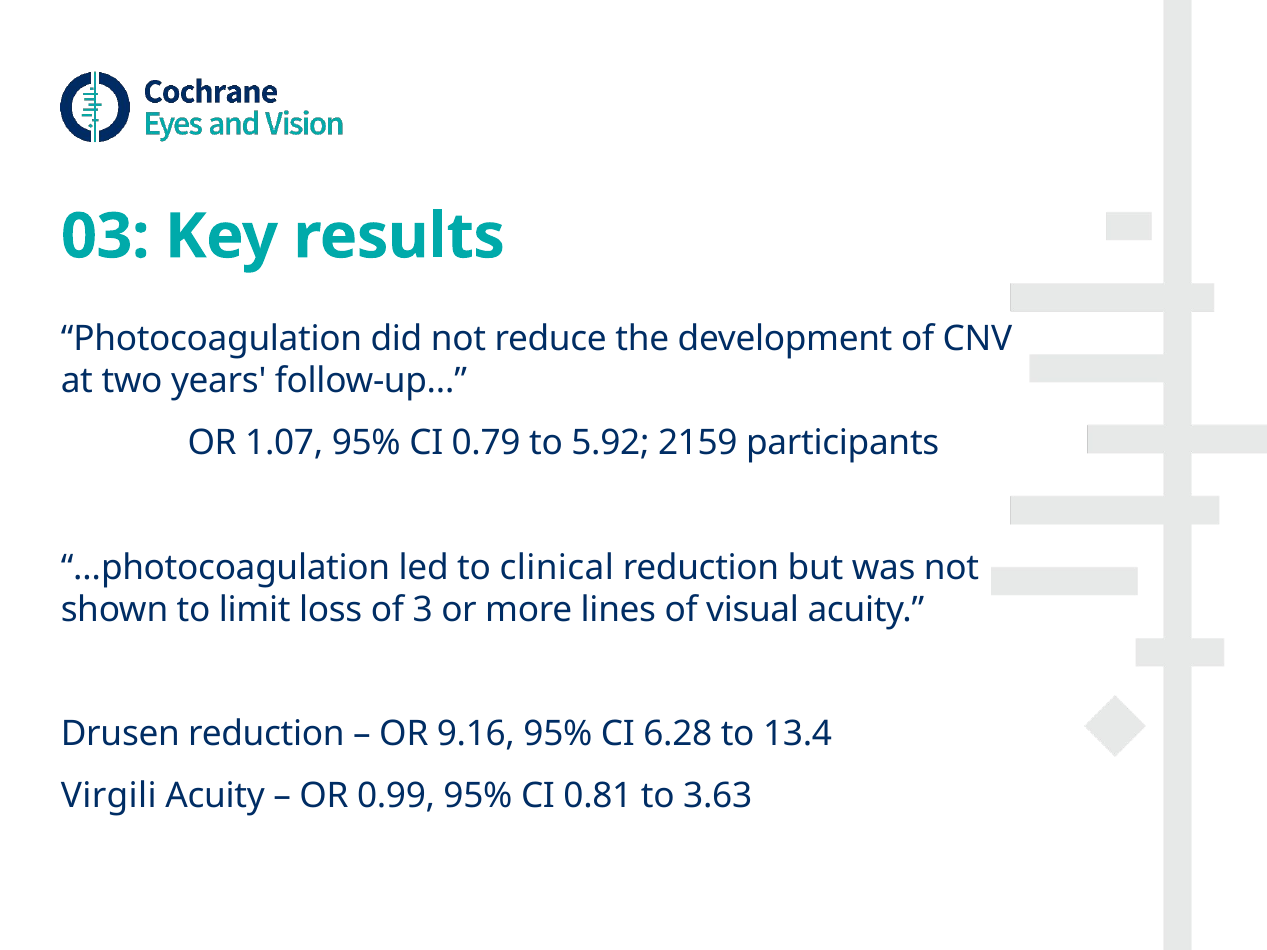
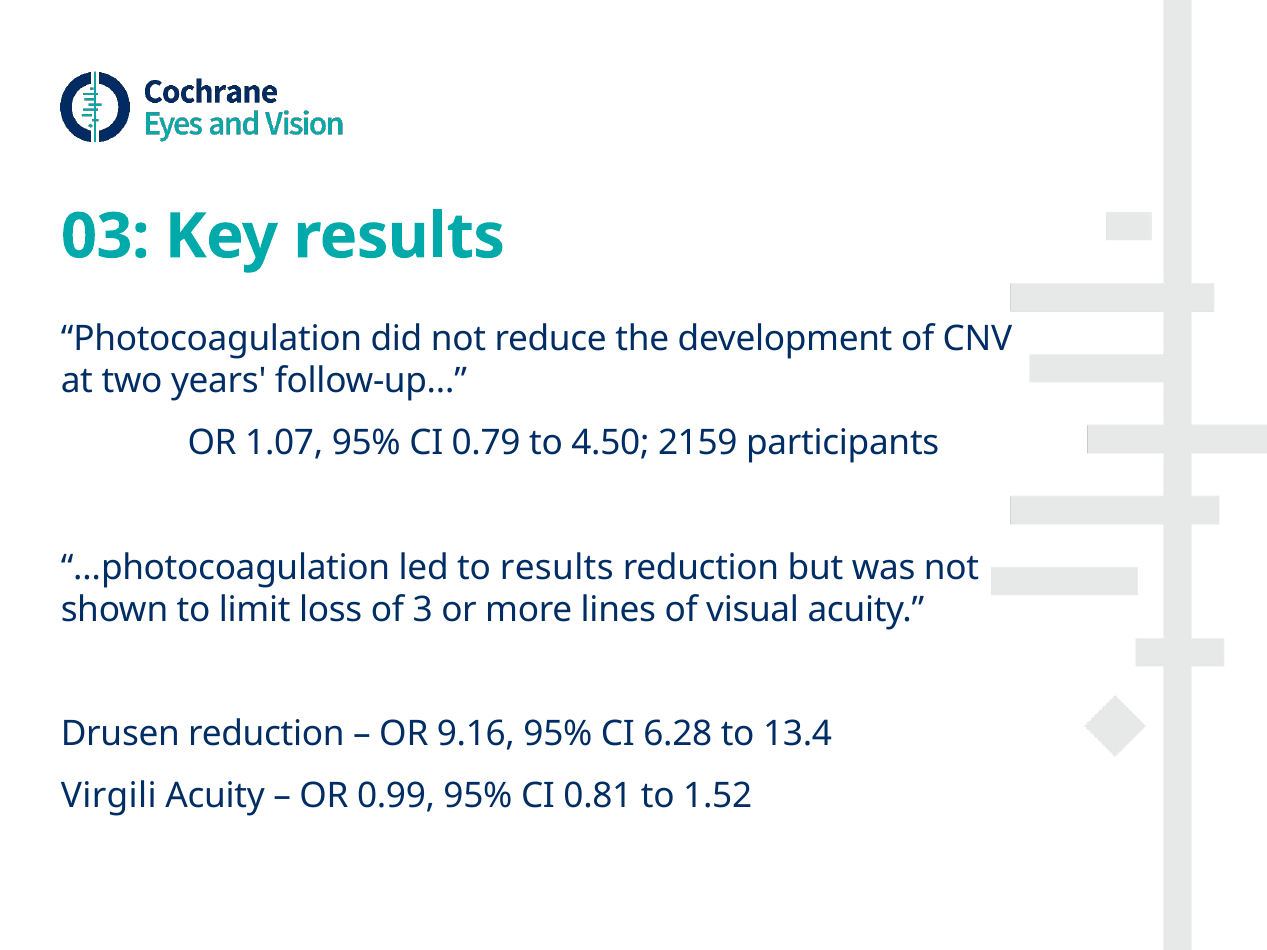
5.92: 5.92 -> 4.50 (610, 443)
to clinical: clinical -> results (557, 568)
3.63: 3.63 -> 1.52 (718, 797)
